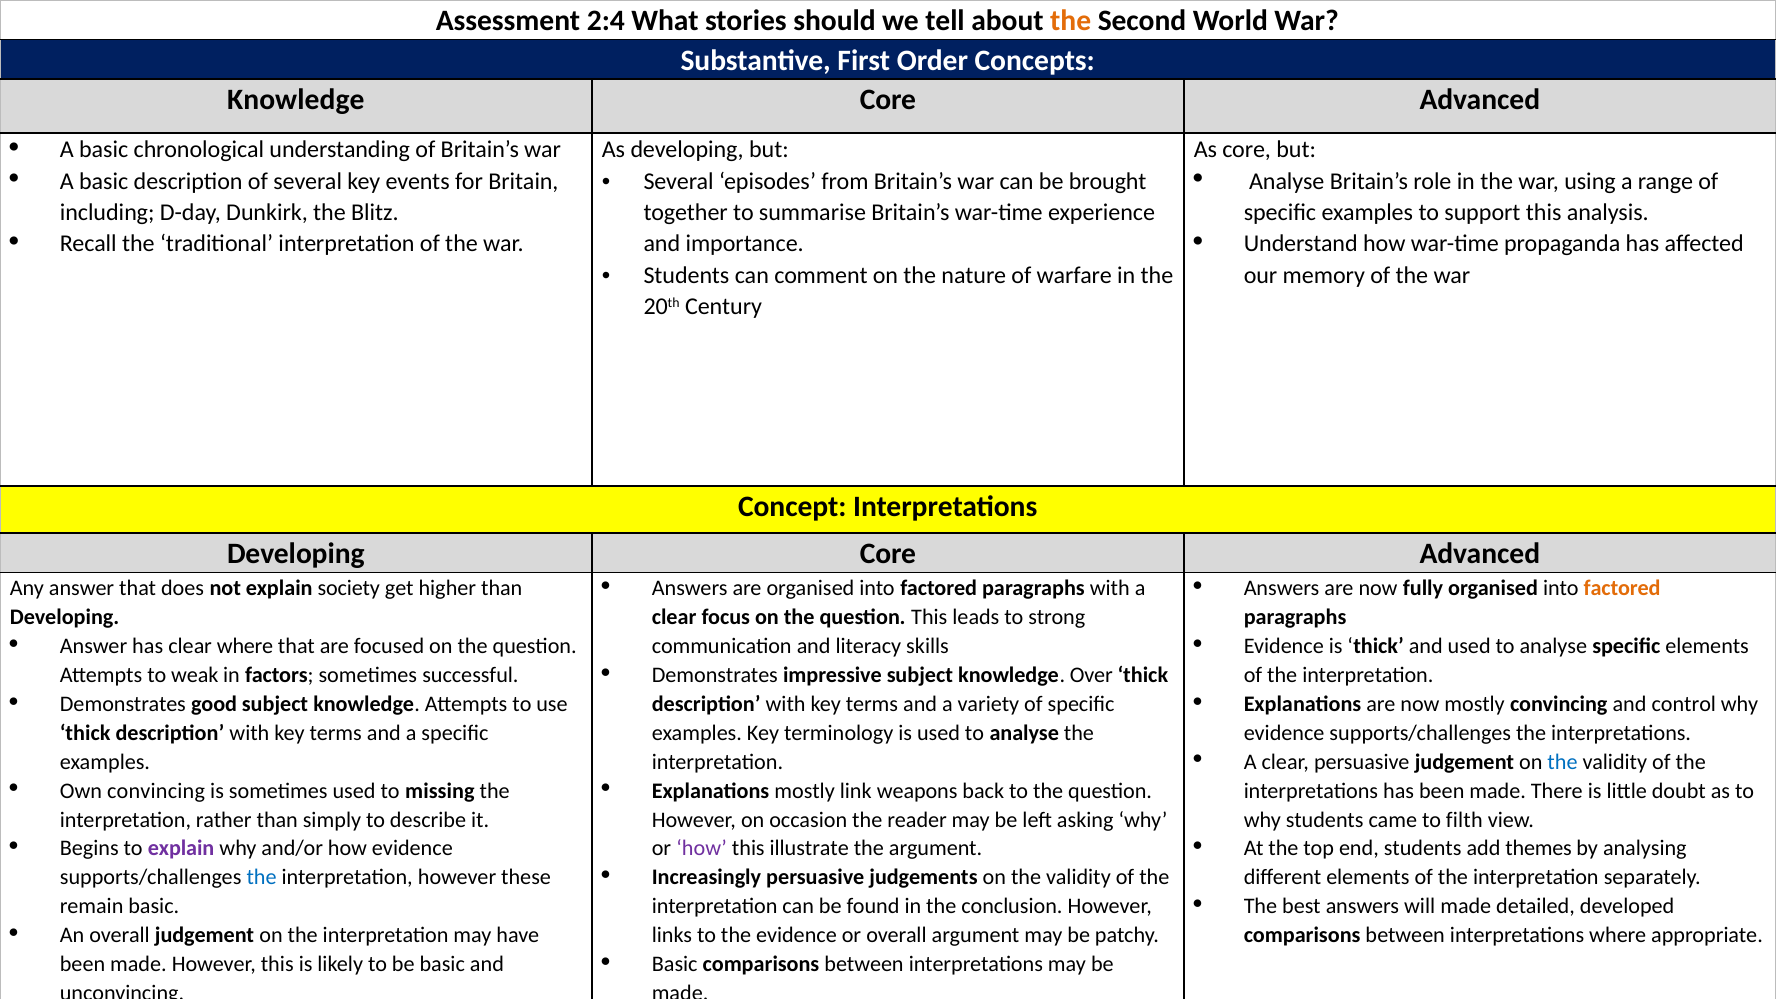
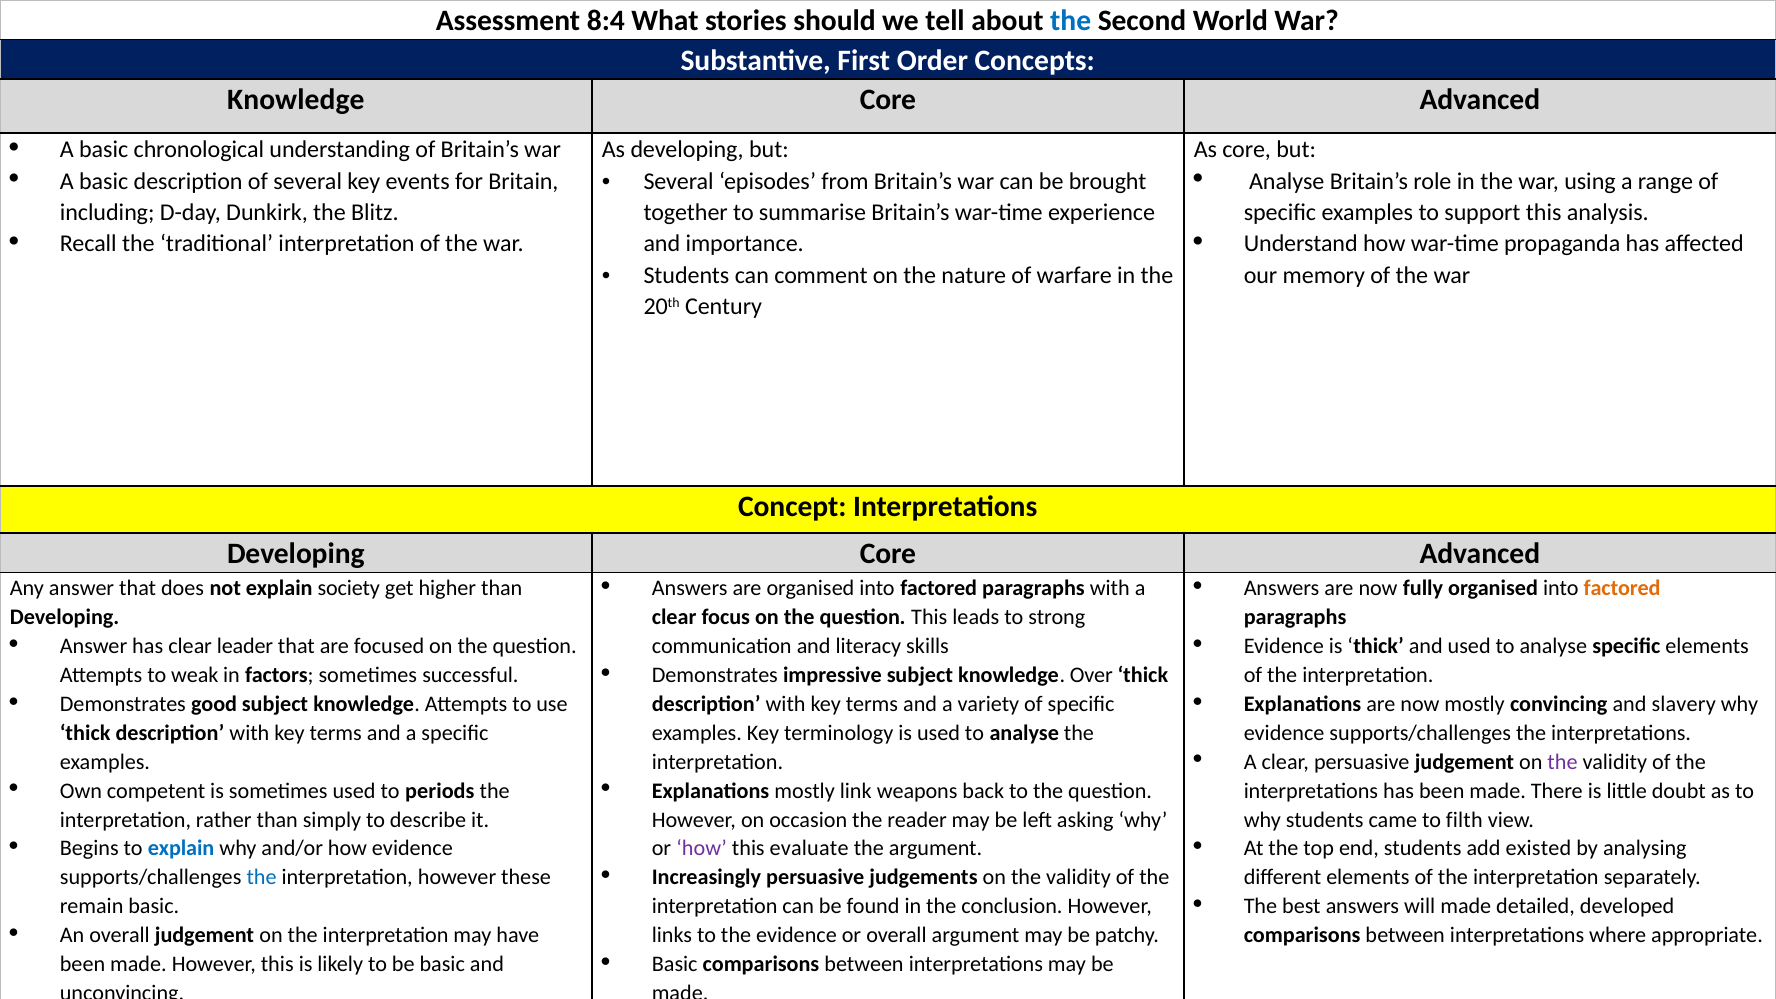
2:4: 2:4 -> 8:4 (606, 21)
the colour: orange -> blue (1071, 21)
clear where: where -> leader (245, 646)
control: control -> slavery (1684, 704)
the colour: blue -> purple (1563, 762)
Own convincing: convincing -> competent (156, 791)
missing: missing -> periods (440, 791)
explain colour: purple -> blue (181, 849)
themes: themes -> existed (1538, 849)
illustrate: illustrate -> evaluate (809, 849)
